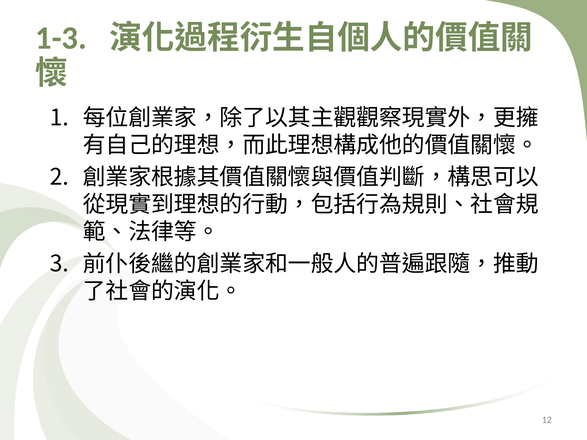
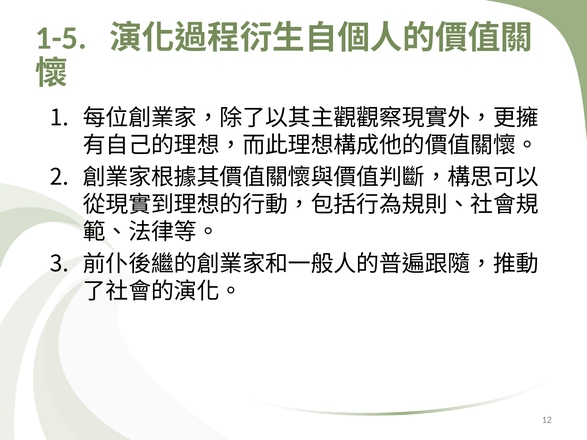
1-3: 1-3 -> 1-5 (61, 38)
